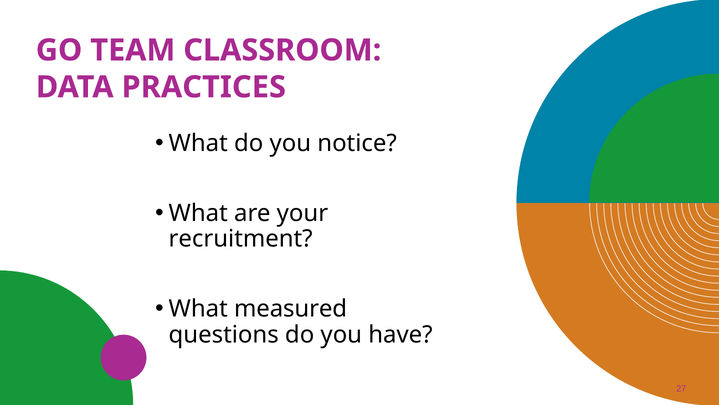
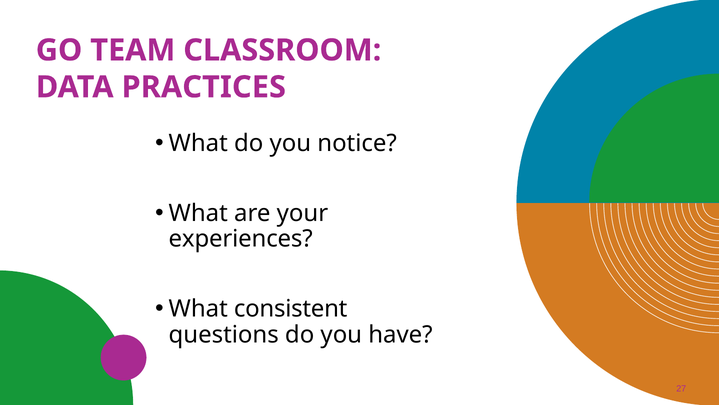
recruitment: recruitment -> experiences (241, 239)
measured: measured -> consistent (291, 309)
